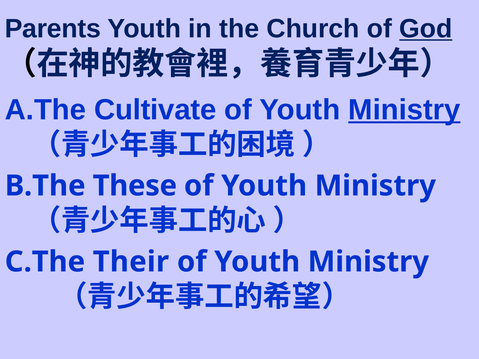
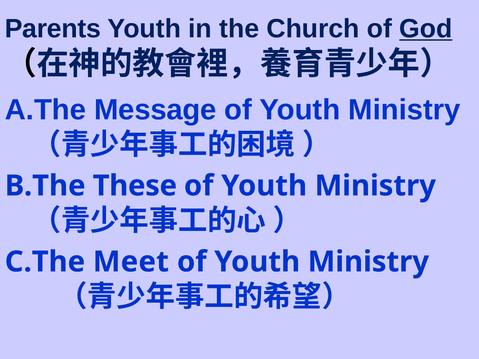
Cultivate: Cultivate -> Message (155, 110)
Ministry underline: present -> none (404, 110)
Their: Their -> Meet (131, 262)
